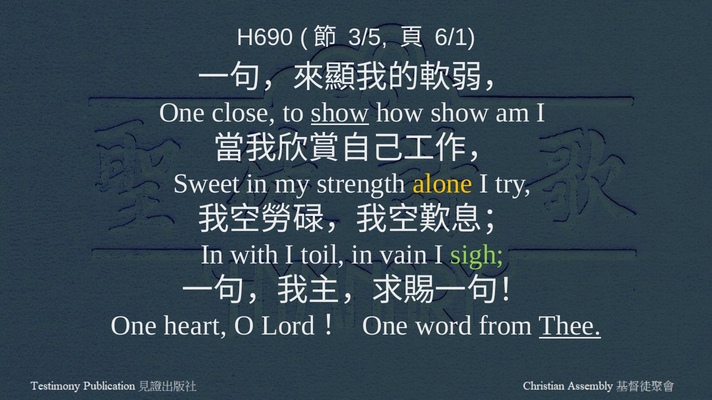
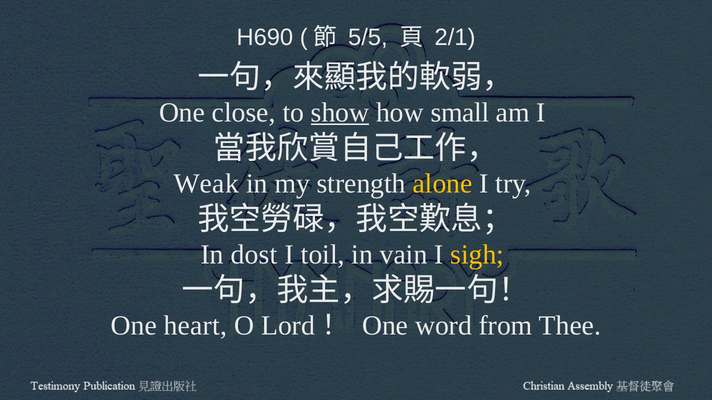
3/5: 3/5 -> 5/5 (368, 37)
6/1: 6/1 -> 2/1 (455, 37)
how show: show -> small (460, 113)
Sweet: Sweet -> Weak (206, 184)
with: with -> dost (254, 255)
sigh colour: light green -> yellow (477, 255)
Thee underline: present -> none (570, 326)
